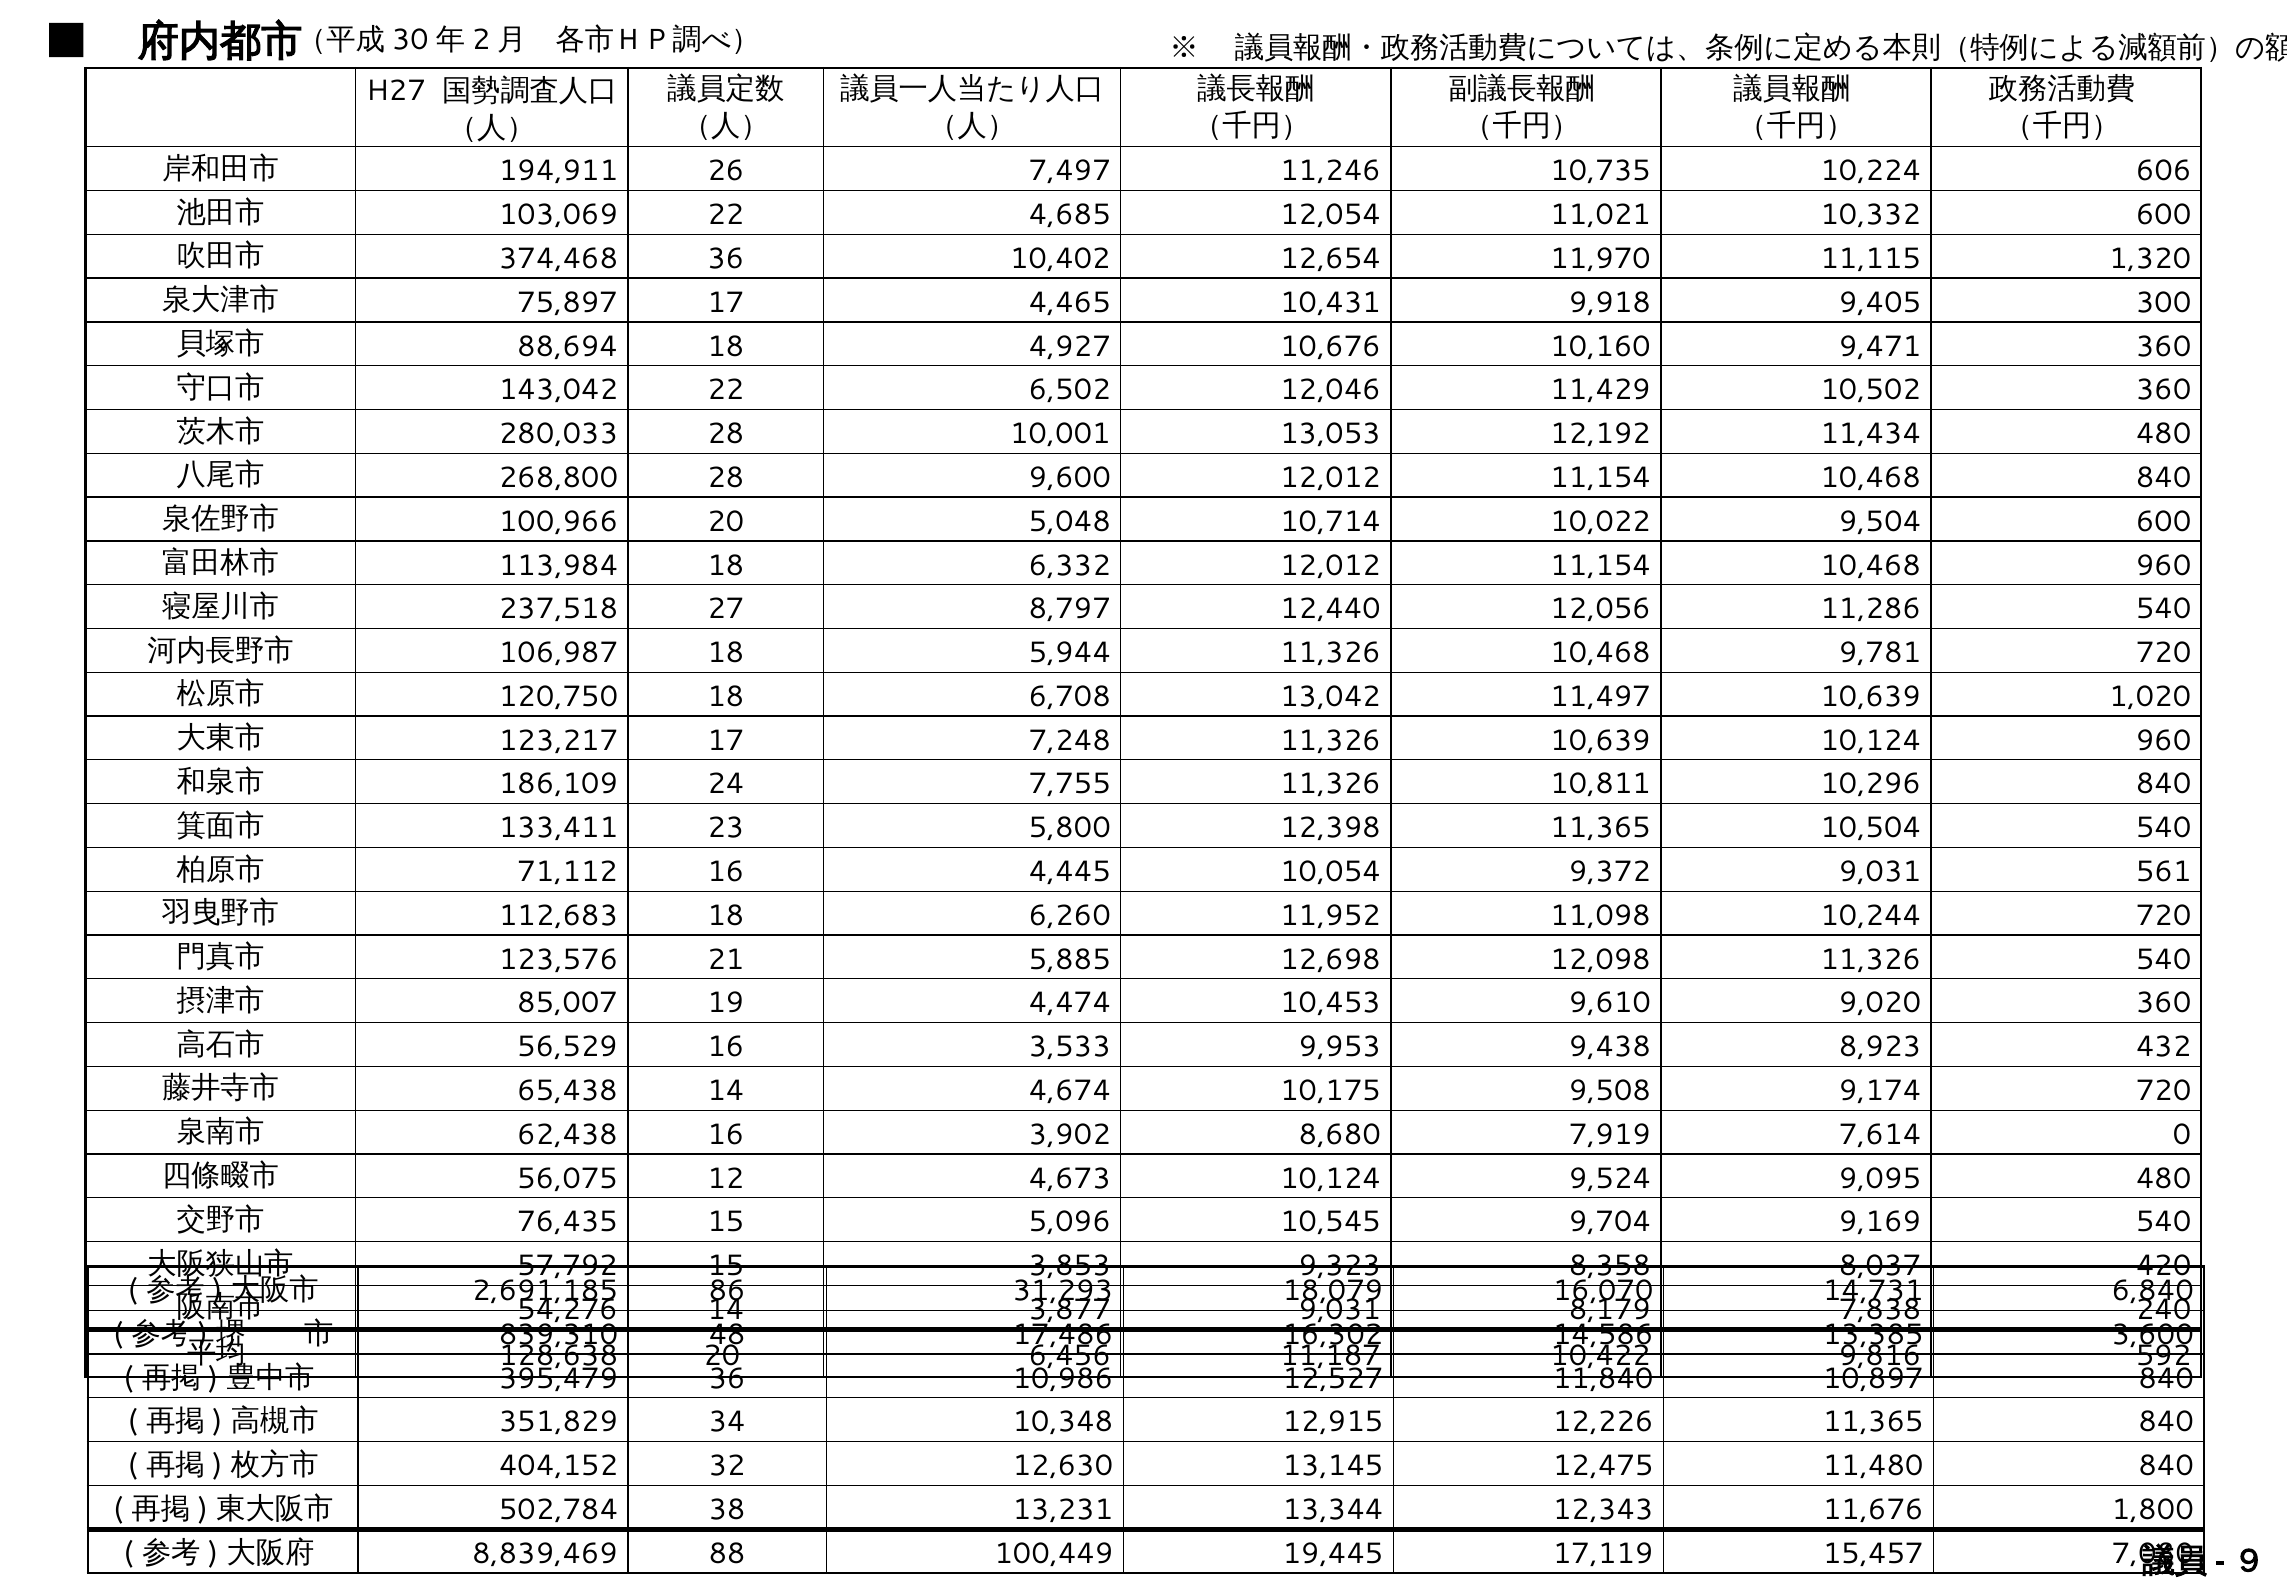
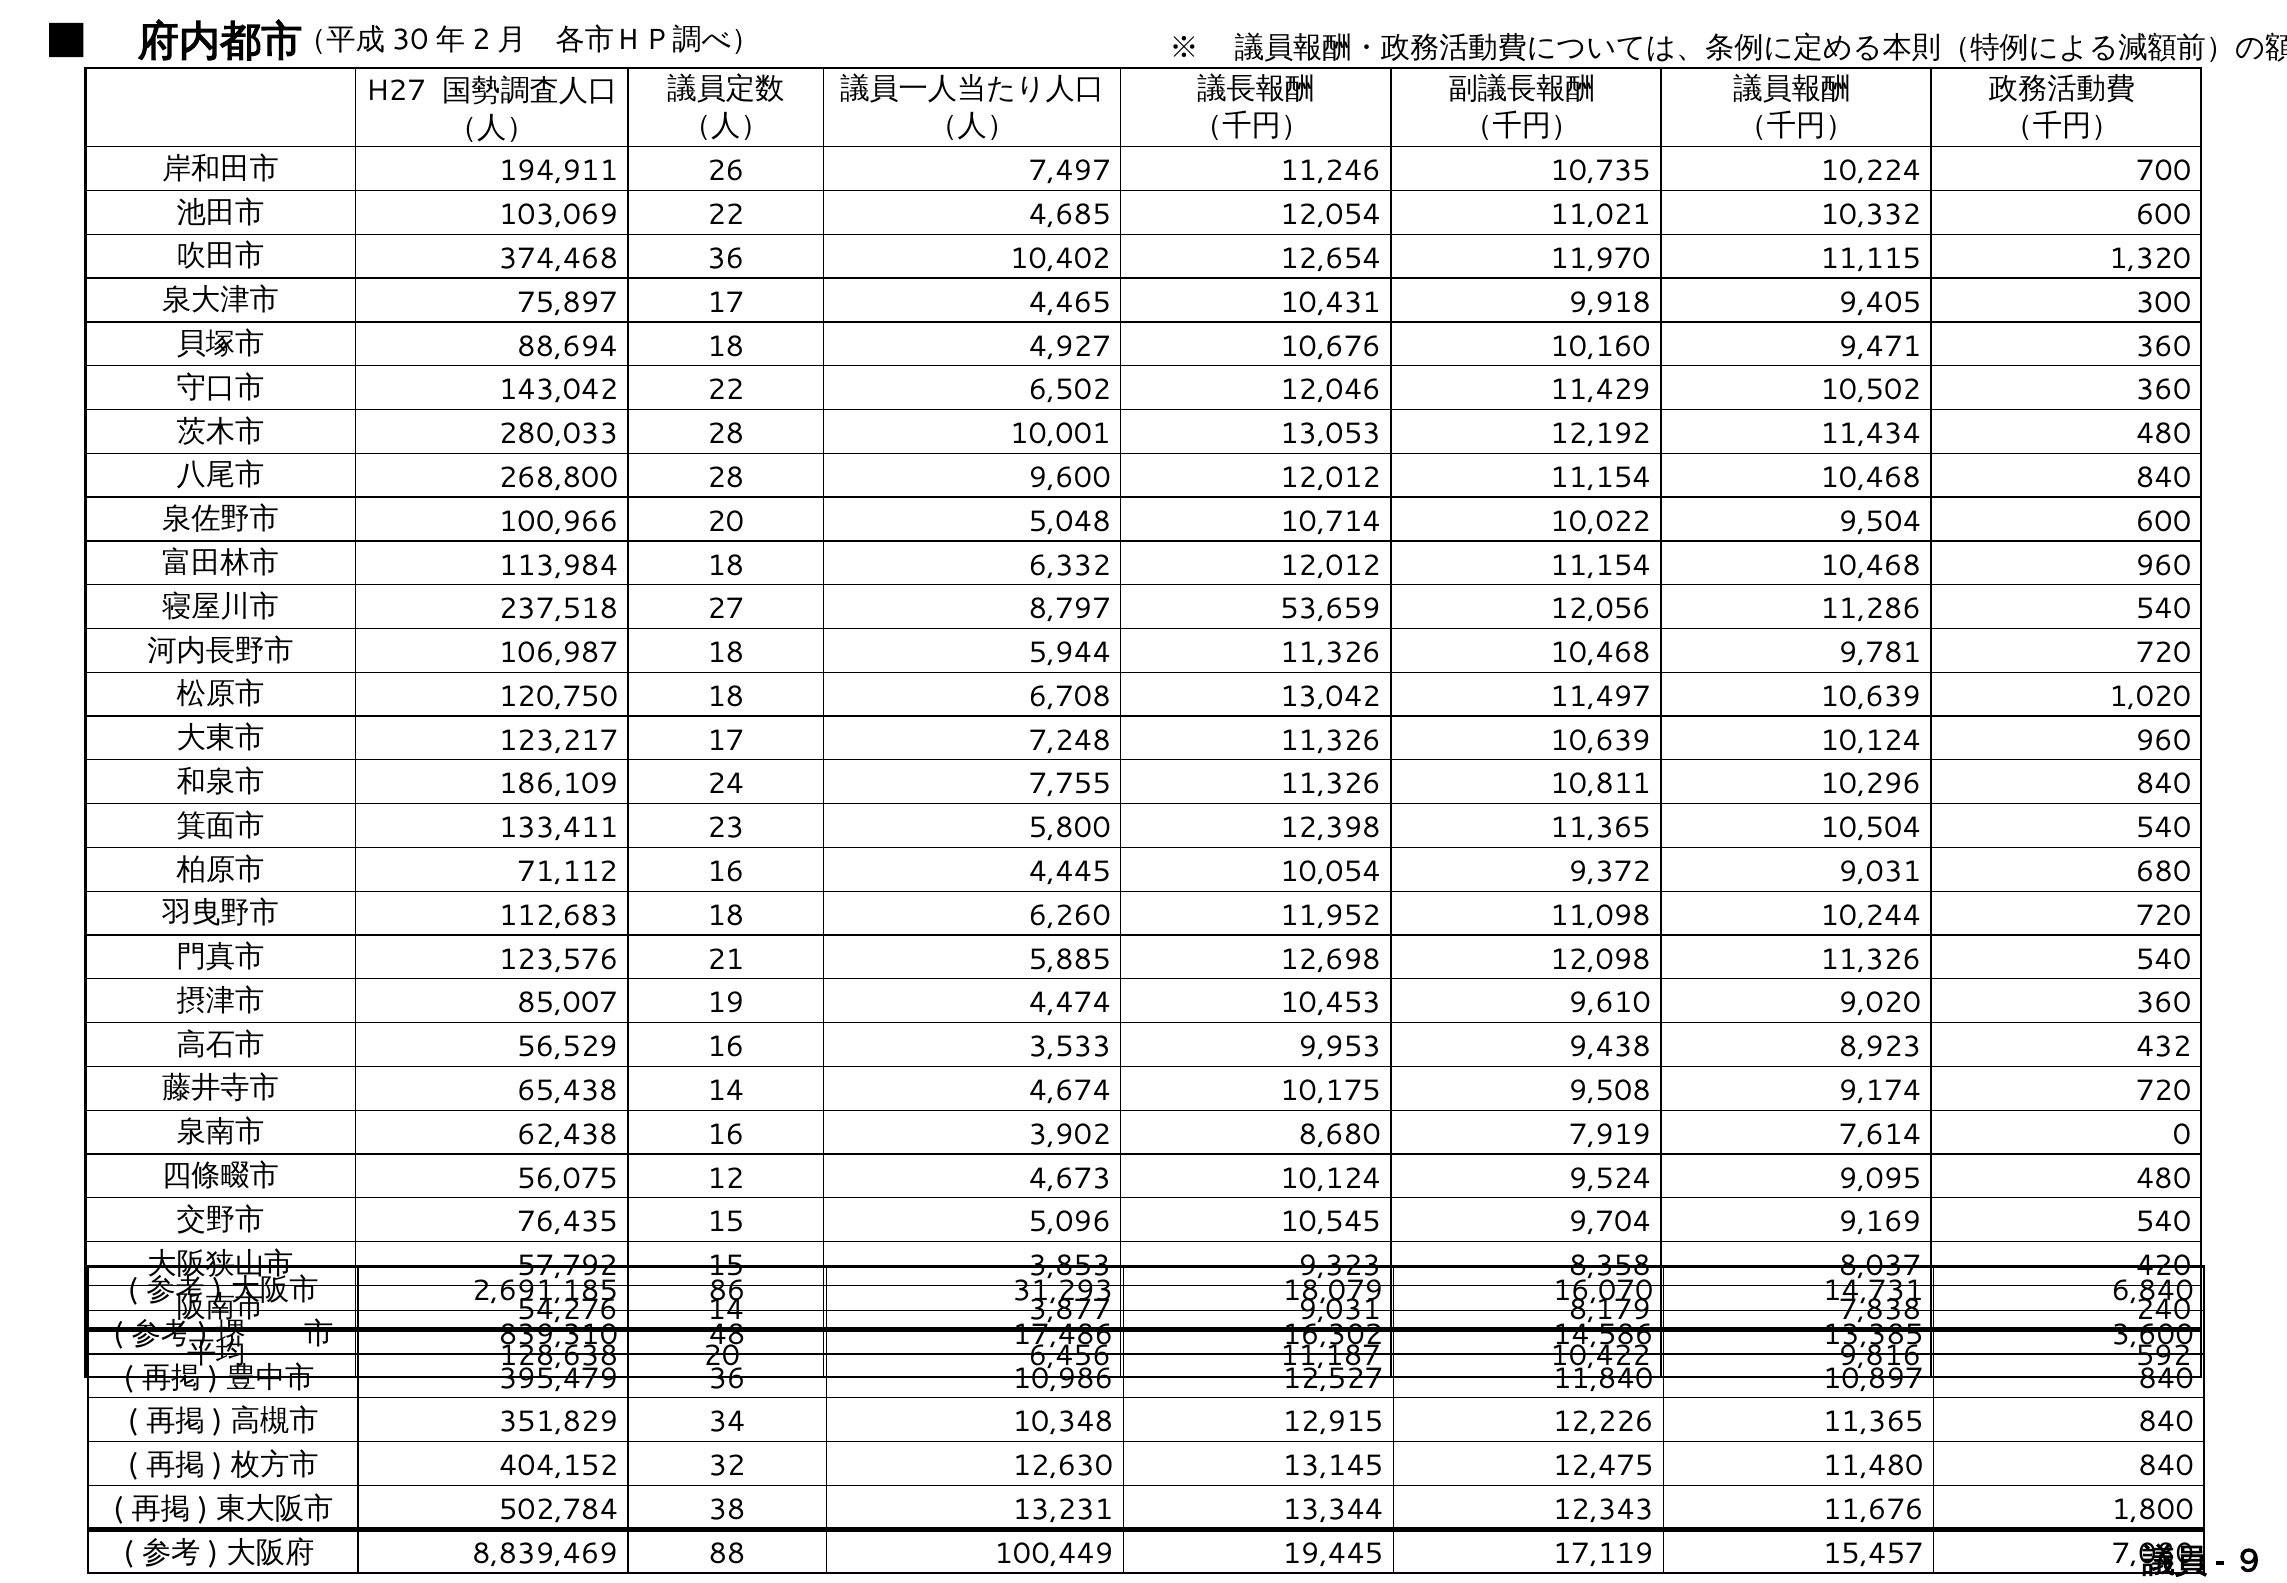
606: 606 -> 700 (2164, 171)
12,440: 12,440 -> 53,659 (1330, 609)
561: 561 -> 680 (2164, 872)
